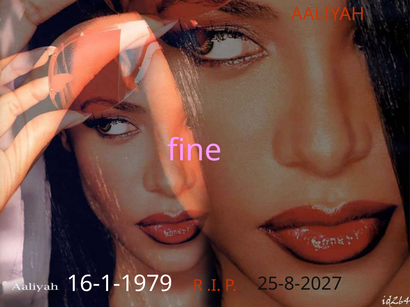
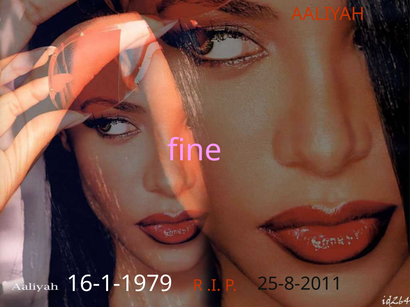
25-8-2027: 25-8-2027 -> 25-8-2011 (300, 284)
